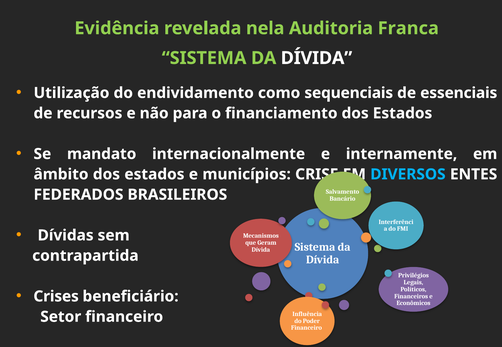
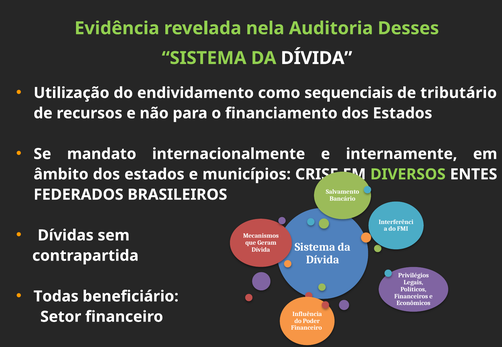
Franca: Franca -> Desses (408, 28)
essenciais: essenciais -> tributário (459, 93)
DIVERSOS colour: light blue -> light green (408, 175)
Crises: Crises -> Todas (56, 297)
